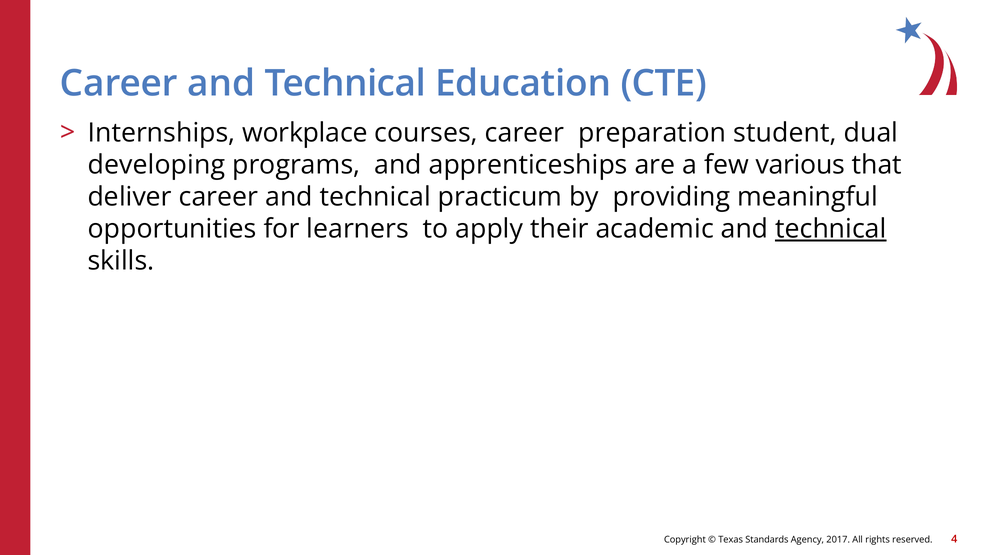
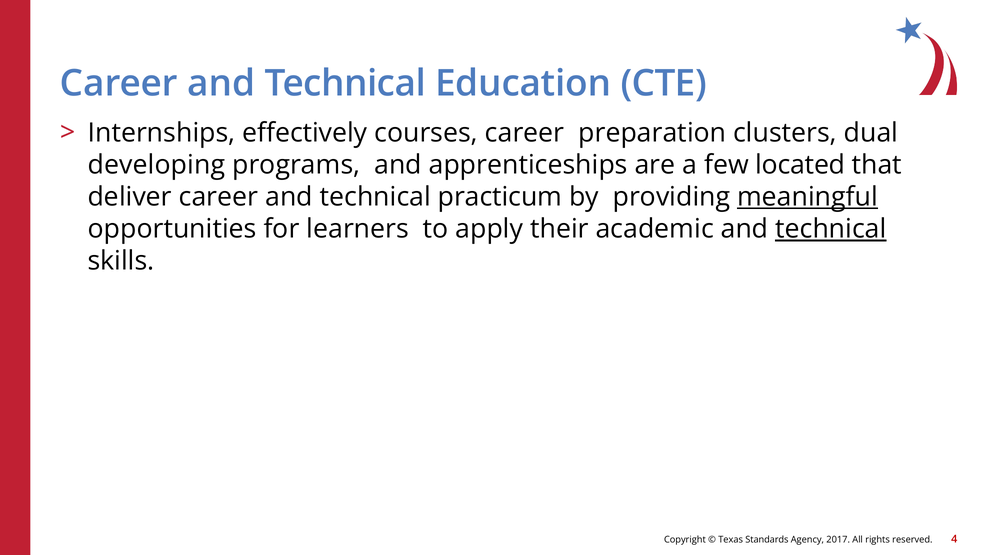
workplace: workplace -> effectively (305, 133)
student: student -> clusters (785, 133)
various: various -> located (800, 165)
meaningful underline: none -> present (807, 197)
